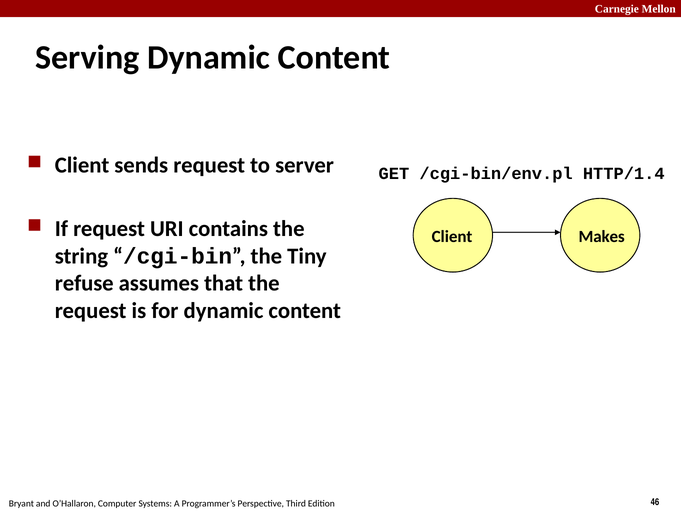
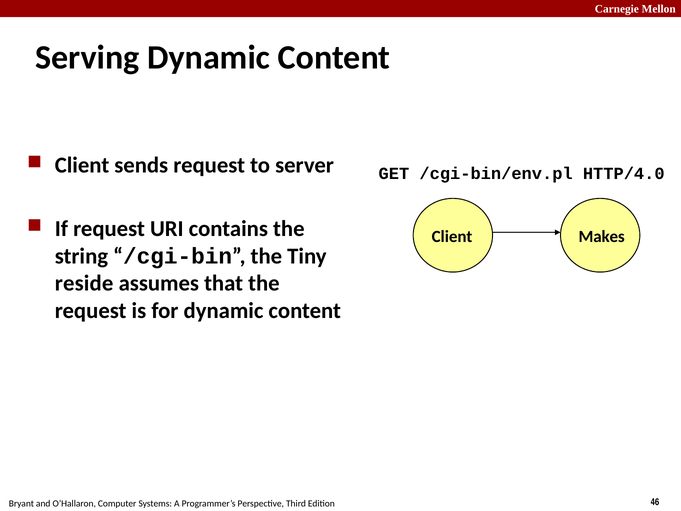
HTTP/1.4: HTTP/1.4 -> HTTP/4.0 (624, 174)
refuse: refuse -> reside (84, 283)
